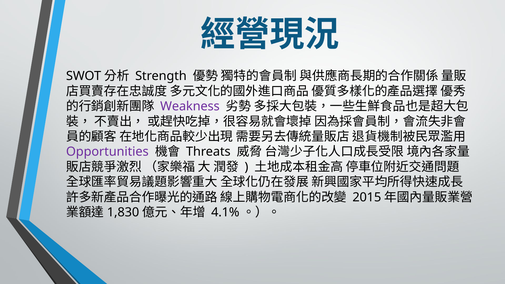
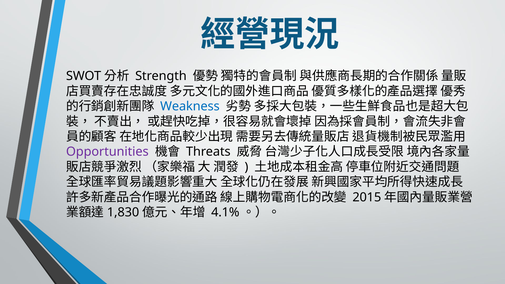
Weakness colour: purple -> blue (190, 106)
